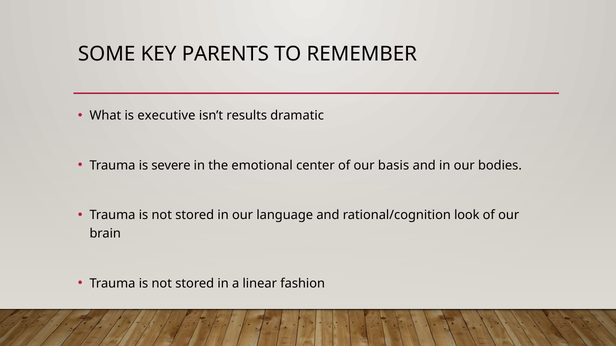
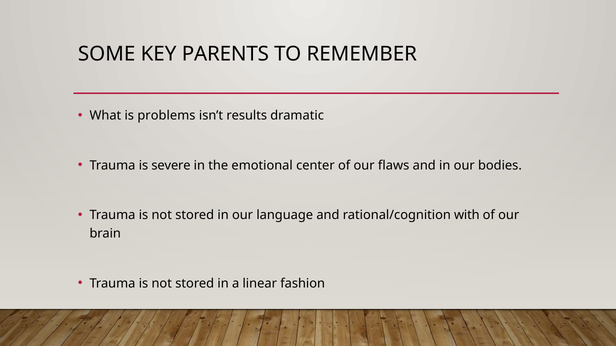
executive: executive -> problems (166, 116)
basis: basis -> flaws (394, 166)
look: look -> with (467, 215)
